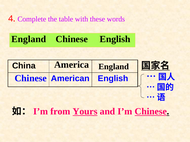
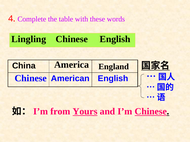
England: England -> Lingling (29, 39)
